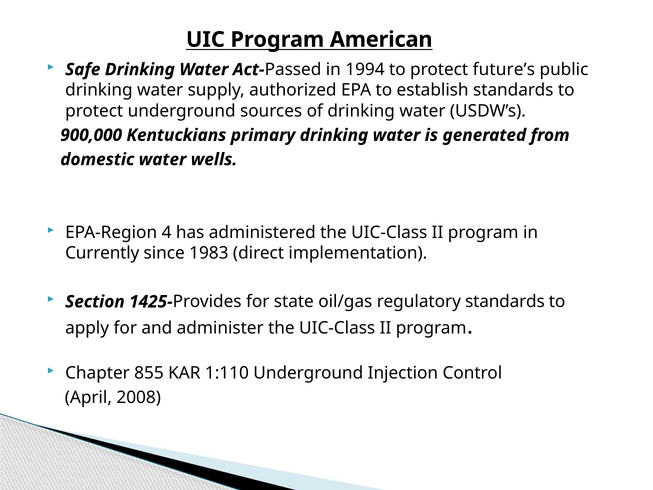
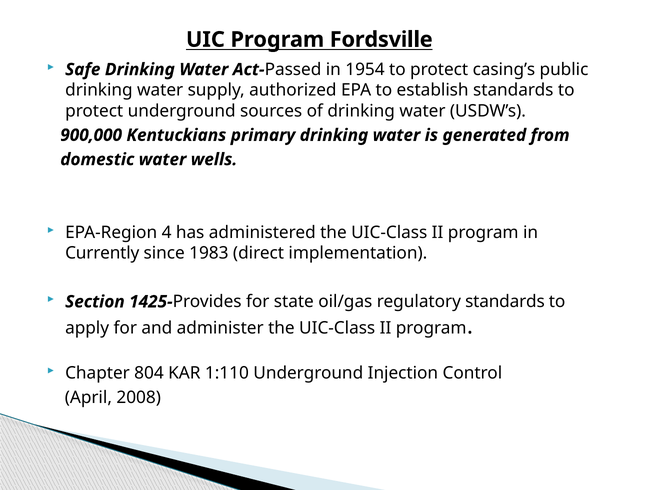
American: American -> Fordsville (381, 40)
1994: 1994 -> 1954 (365, 69)
future’s: future’s -> casing’s (504, 69)
855: 855 -> 804 (149, 373)
